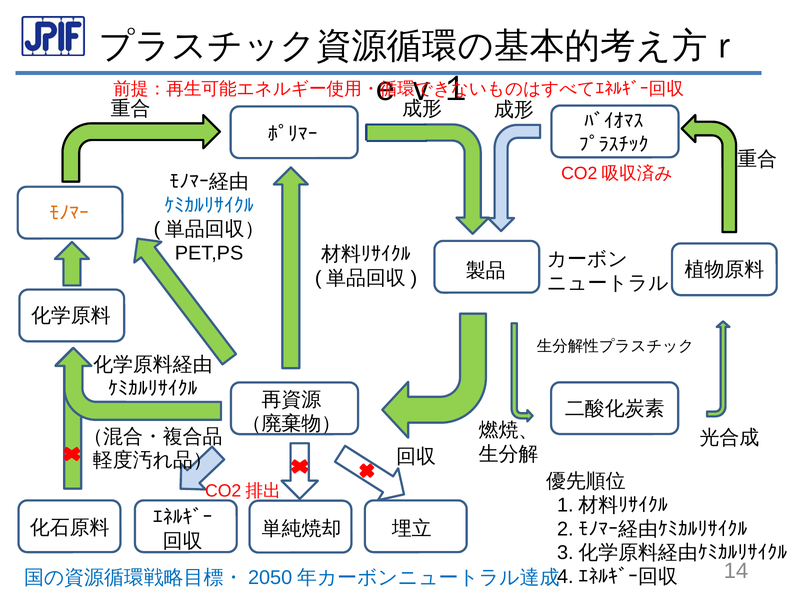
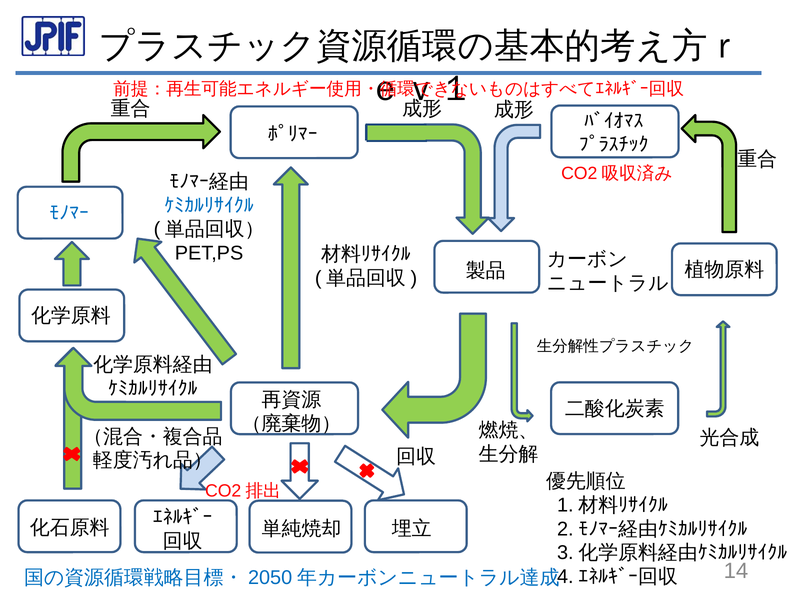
ﾓﾉﾏｰ colour: orange -> blue (69, 213)
